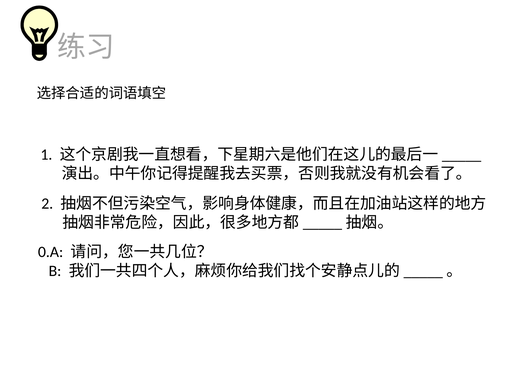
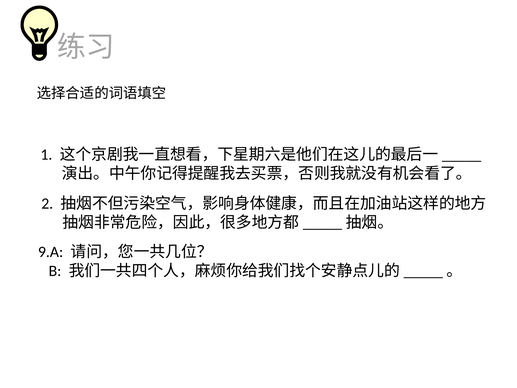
0.A: 0.A -> 9.A (51, 252)
